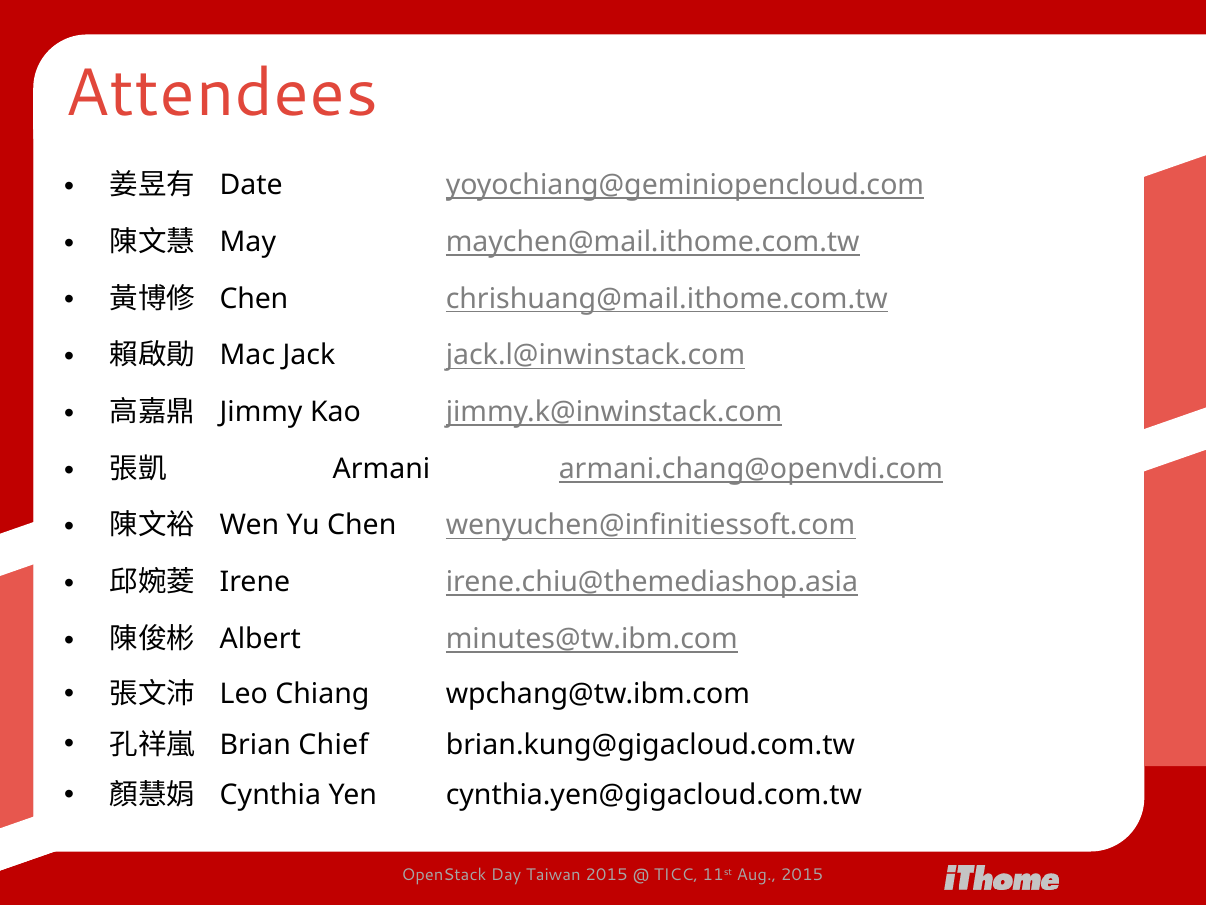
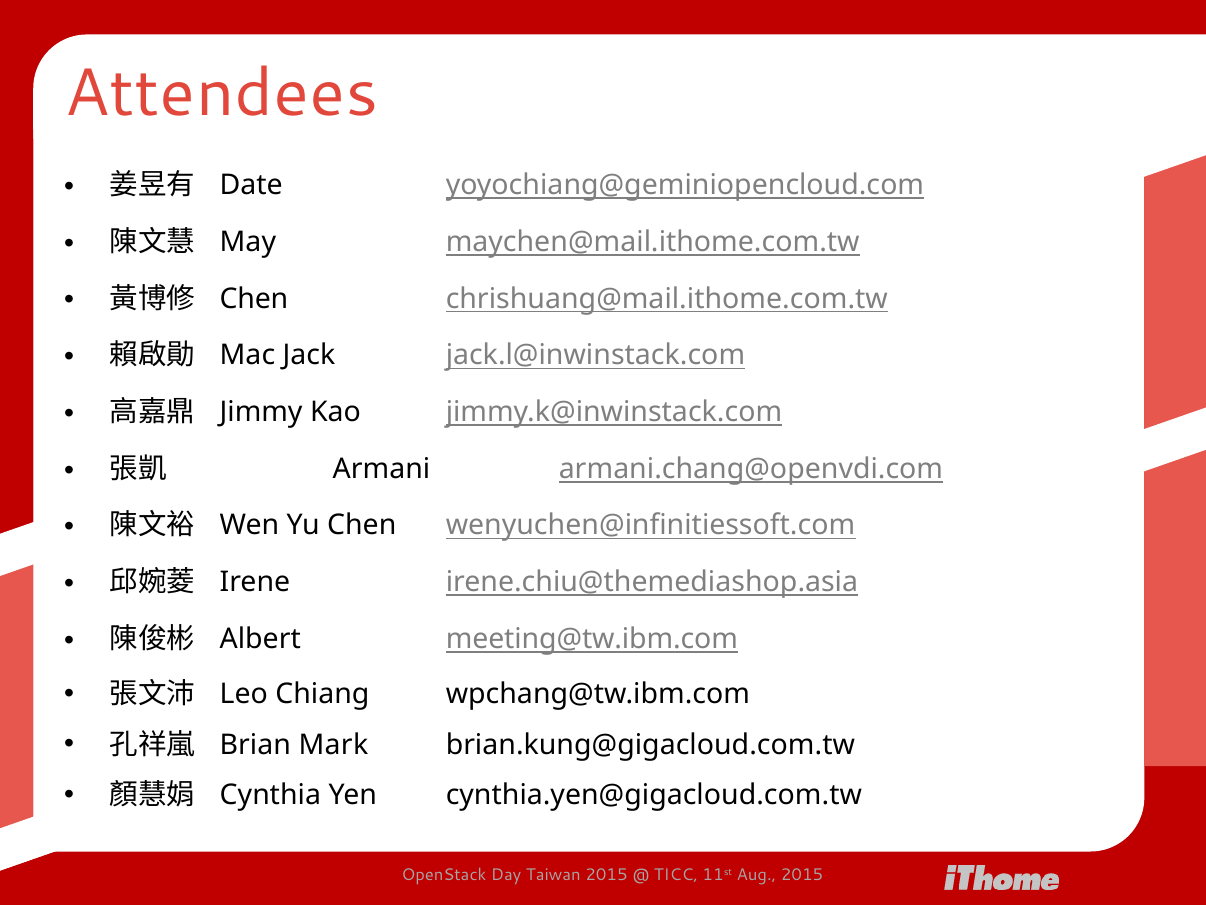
minutes@tw.ibm.com: minutes@tw.ibm.com -> meeting@tw.ibm.com (592, 639)
Chief: Chief -> Mark (333, 744)
